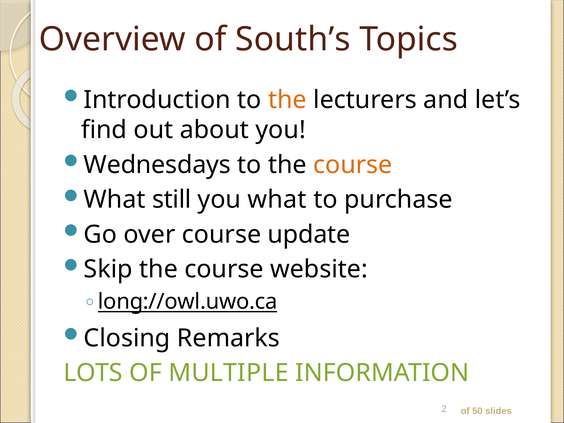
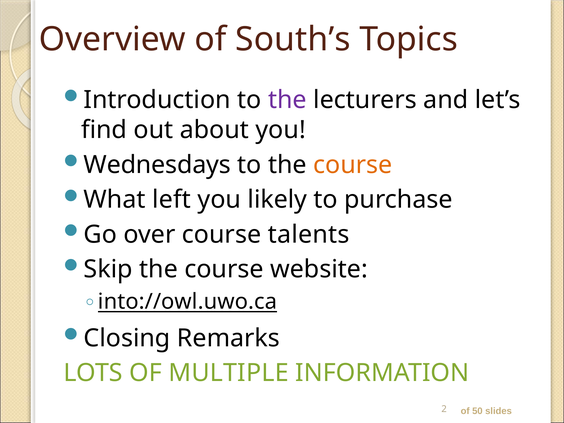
the colour: orange -> purple (287, 100)
still: still -> left (171, 200)
you what: what -> likely (277, 200)
update: update -> talents (309, 234)
long://owl.uwo.ca: long://owl.uwo.ca -> into://owl.uwo.ca (187, 302)
